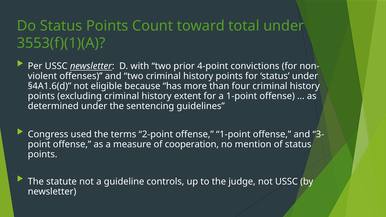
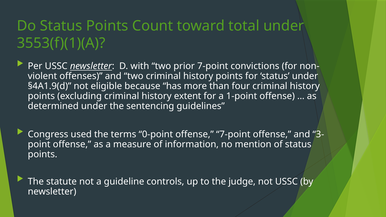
prior 4-point: 4-point -> 7-point (213, 66)
§4A1.6(d: §4A1.6(d -> §4A1.9(d (50, 86)
2-point: 2-point -> 0-point (156, 134)
offense 1-point: 1-point -> 7-point (233, 134)
cooperation: cooperation -> information (192, 144)
